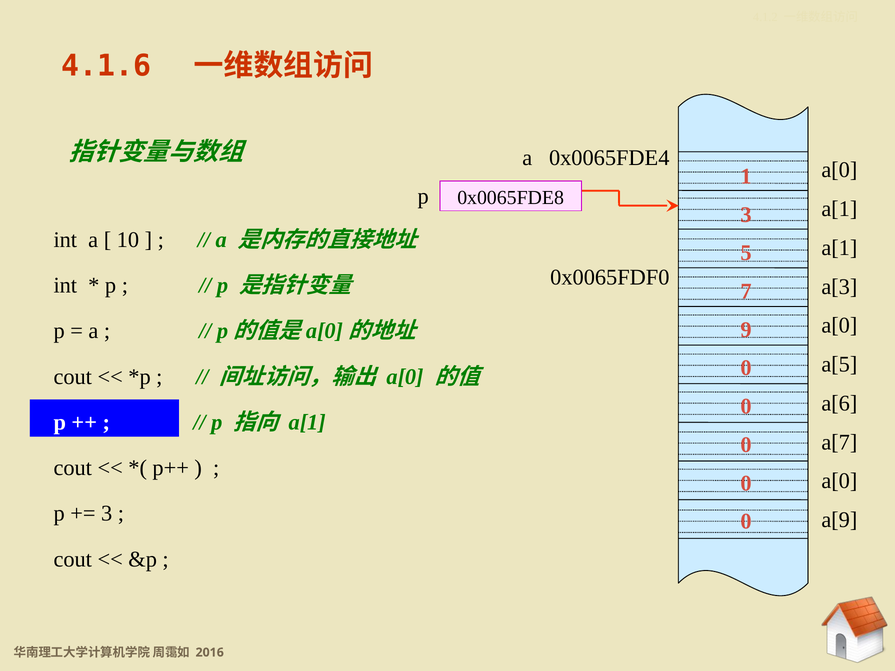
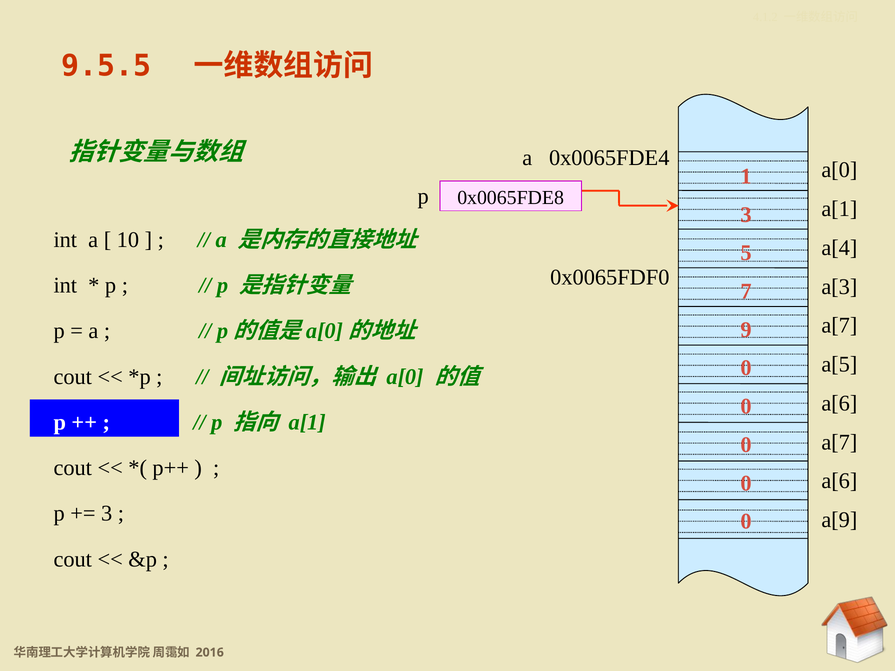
4.1.6: 4.1.6 -> 9.5.5 (106, 66)
a[1: a[1 -> a[4 (839, 248)
a[0: a[0 -> a[7 (839, 326)
a[0: a[0 -> a[6 (839, 481)
